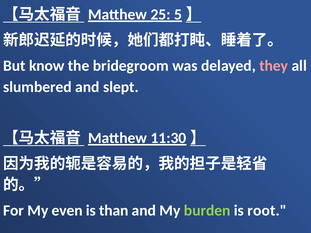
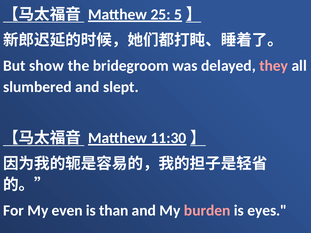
know: know -> show (47, 66)
burden colour: light green -> pink (207, 211)
root: root -> eyes (267, 211)
